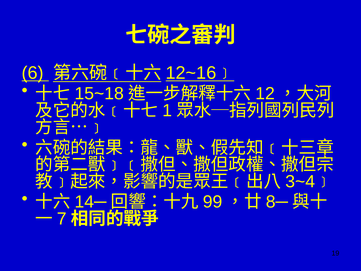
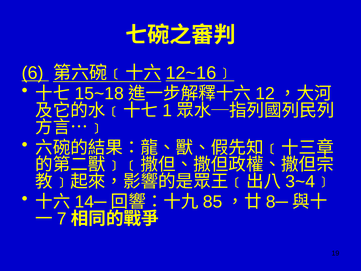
99: 99 -> 85 (213, 202)
